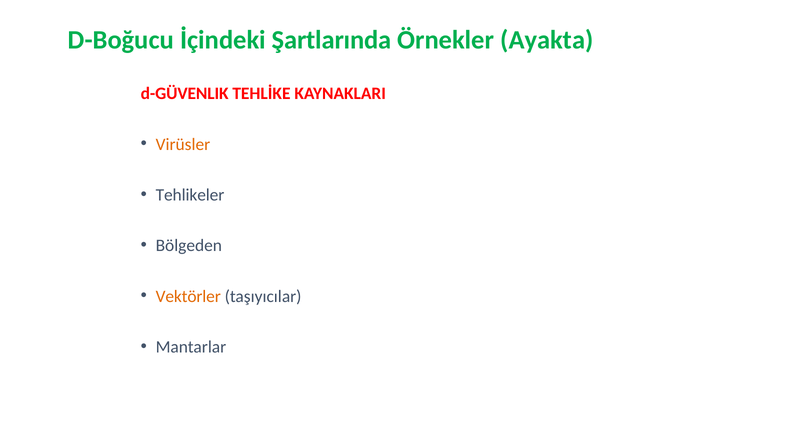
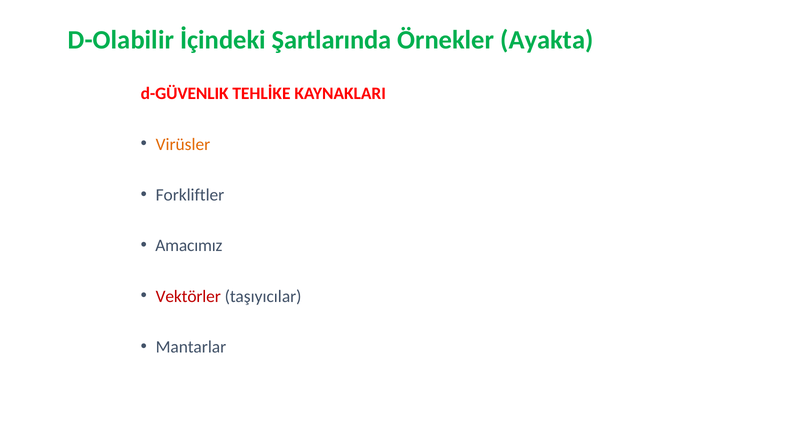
D-Boğucu: D-Boğucu -> D-Olabilir (121, 40)
Tehlikeler: Tehlikeler -> Forkliftler (190, 195)
Bölgeden: Bölgeden -> Amacımız (189, 245)
Vektörler colour: orange -> red (188, 296)
